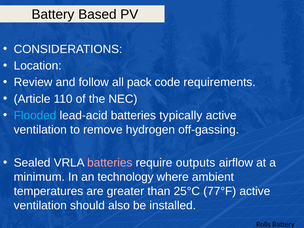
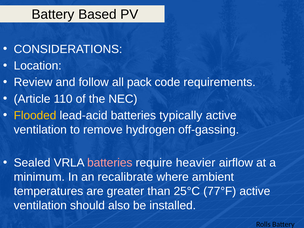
Flooded colour: light blue -> yellow (35, 115)
outputs: outputs -> heavier (196, 163)
technology: technology -> recalibrate (125, 177)
